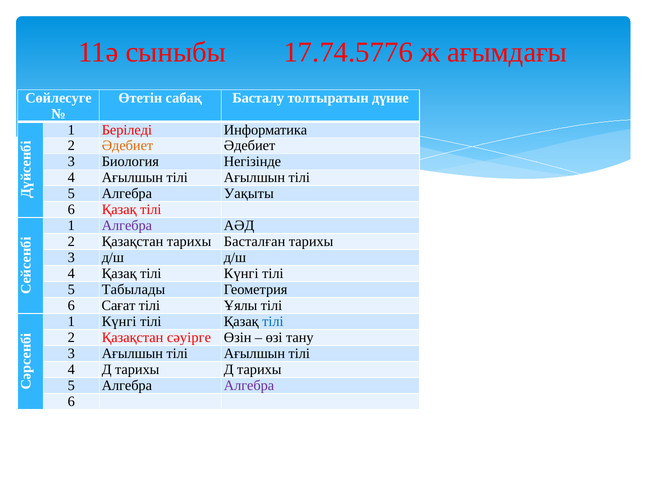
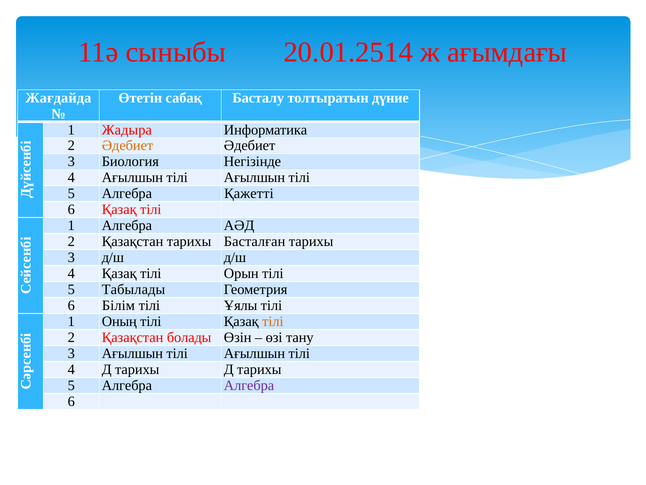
17.74.5776: 17.74.5776 -> 20.01.2514 (348, 52)
Сөйлесуге: Сөйлесуге -> Жағдайда (58, 98)
Беріледі: Беріледі -> Жадыра (127, 130)
Уақыты: Уақыты -> Қажетті (249, 194)
Алгебра colour: purple -> black (127, 225)
тілі Күнгі: Күнгі -> Орын (241, 273)
Сағат: Сағат -> Білім (118, 305)
1 Күнгі: Күнгі -> Оның (119, 321)
тілі colour: blue -> orange (273, 321)
сәуірге: сәуірге -> болады (189, 337)
